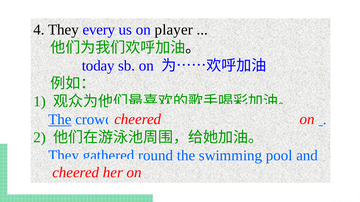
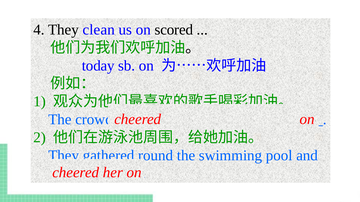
every: every -> clean (99, 30)
player: player -> scored (174, 30)
The underline: present -> none (60, 120)
